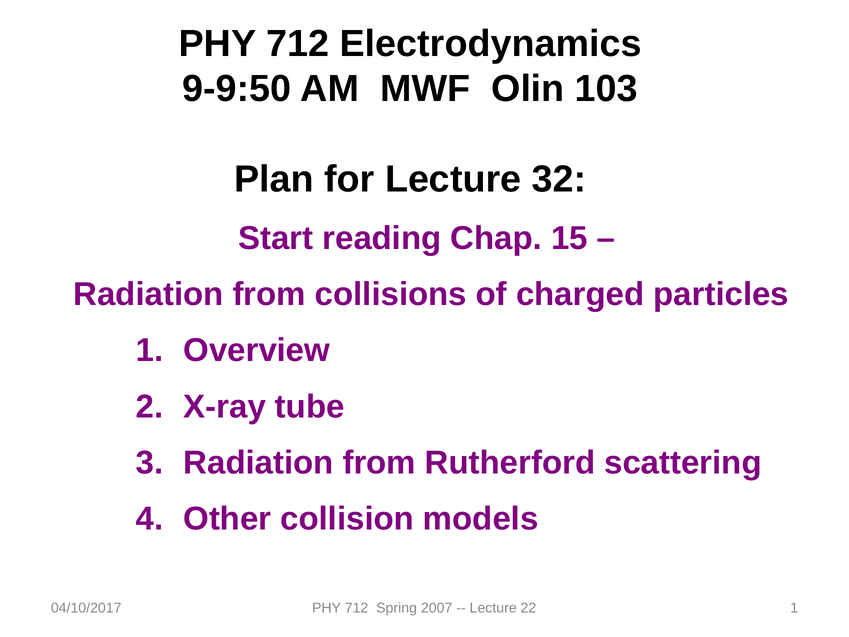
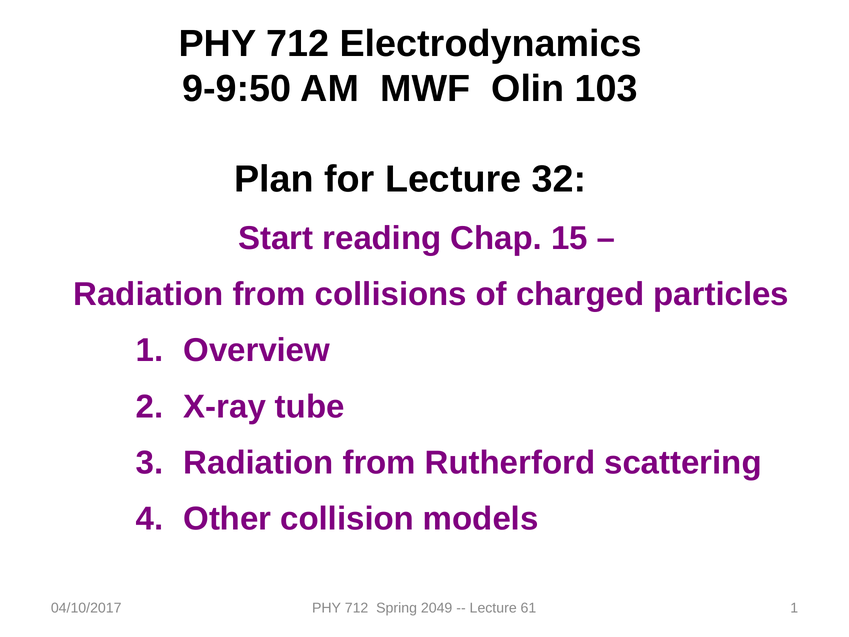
2007: 2007 -> 2049 (437, 608)
22: 22 -> 61 (528, 608)
